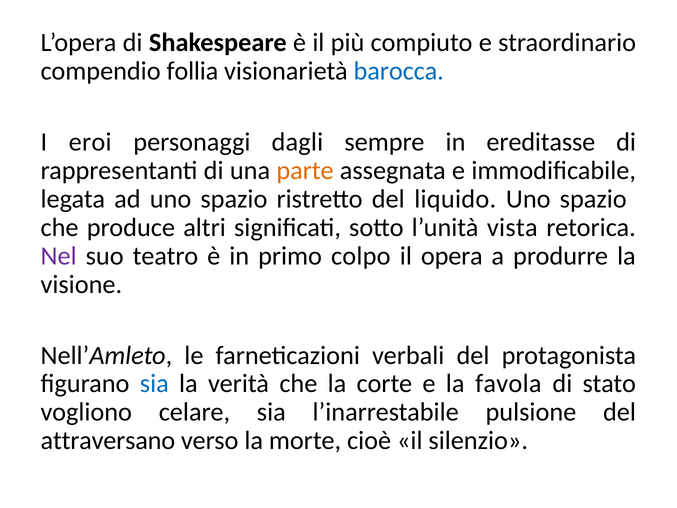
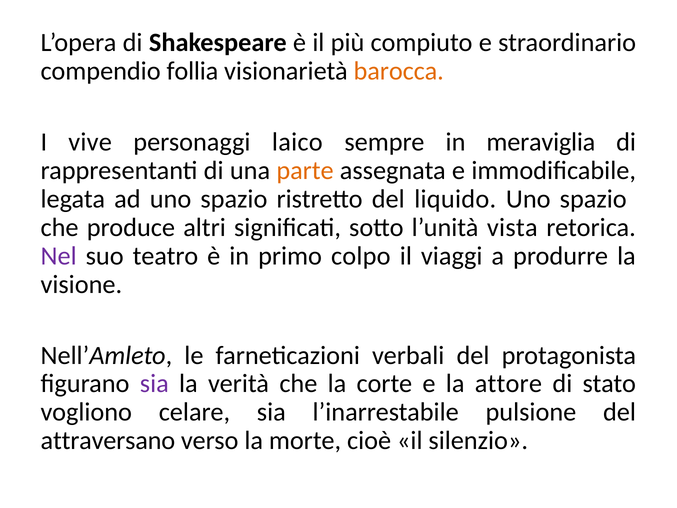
barocca colour: blue -> orange (399, 71)
eroi: eroi -> vive (90, 142)
dagli: dagli -> laico (297, 142)
ereditasse: ereditasse -> meraviglia (541, 142)
opera: opera -> viaggi (452, 256)
sia colour: blue -> purple (154, 384)
favola: favola -> attore (508, 384)
